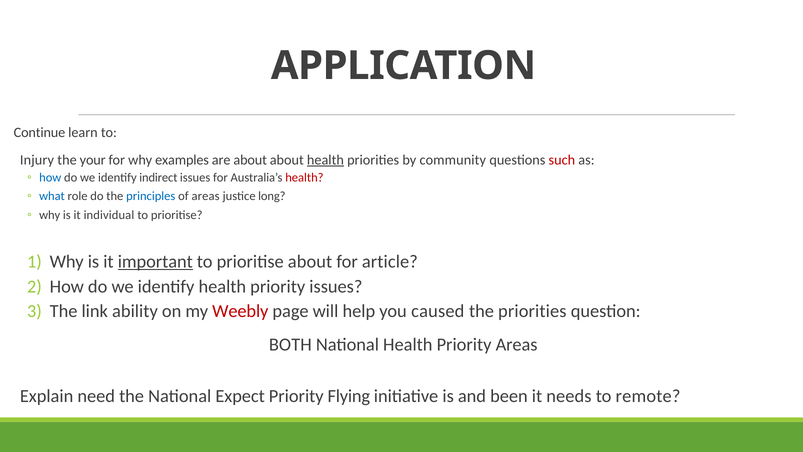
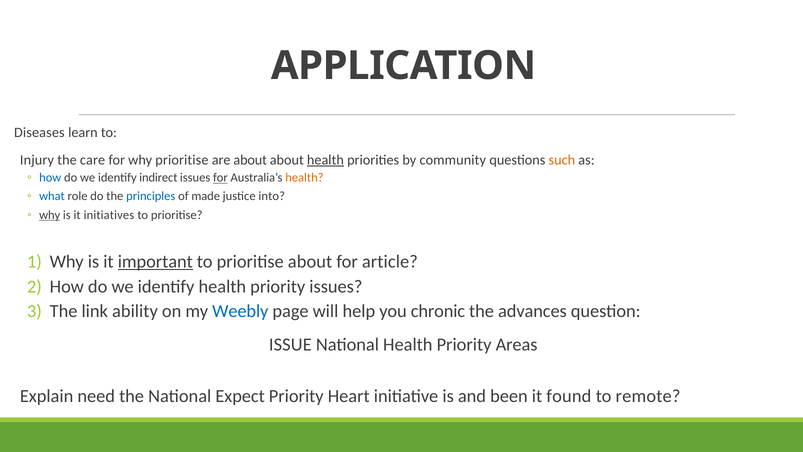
Continue: Continue -> Diseases (39, 133)
your: your -> care (93, 160)
why examples: examples -> prioritise (182, 160)
such colour: red -> orange (562, 160)
for underline: none -> present (220, 178)
health colour: red -> orange (304, 178)
of areas: areas -> made (206, 196)
long: long -> into (272, 196)
why underline: none -> present (50, 215)
individual: individual -> initiatives (109, 215)
Weebly colour: red -> blue (240, 311)
caused: caused -> chronic (438, 311)
the priorities: priorities -> advances (532, 311)
BOTH: BOTH -> ISSUE (290, 344)
Flying: Flying -> Heart (349, 396)
needs: needs -> found (569, 396)
